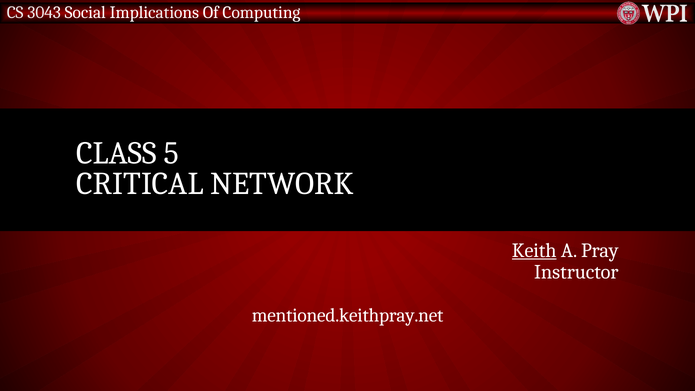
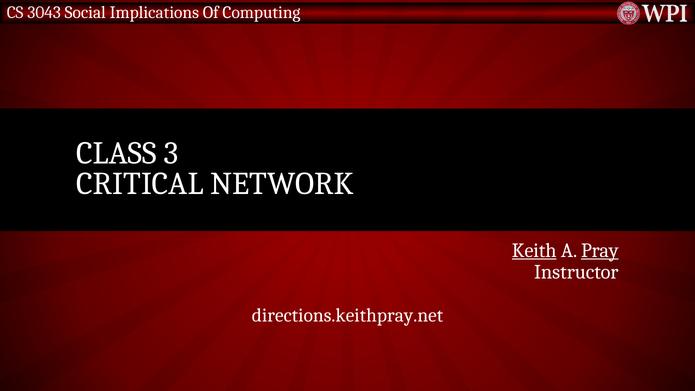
5: 5 -> 3 (171, 153)
Pray underline: none -> present (600, 250)
mentioned.keithpray.net: mentioned.keithpray.net -> directions.keithpray.net (347, 315)
